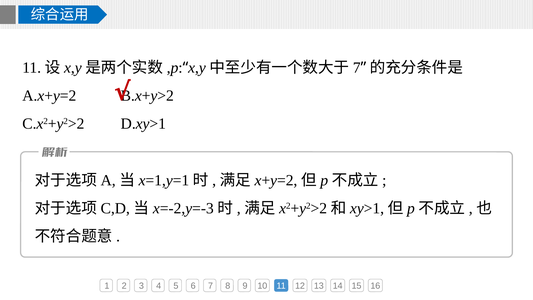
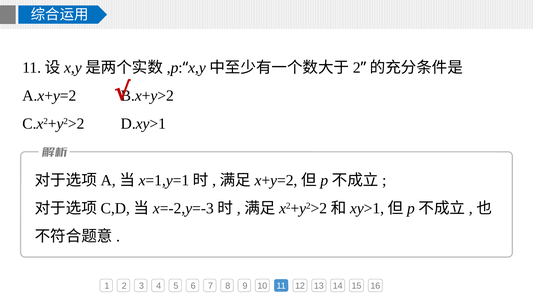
7: 7 -> 2 (357, 68)
